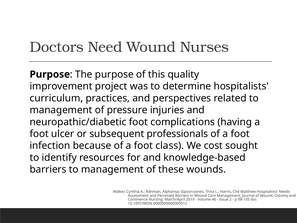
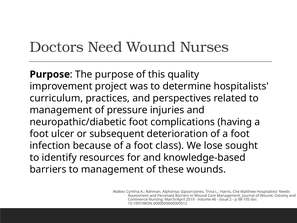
professionals: professionals -> deterioration (177, 134)
cost: cost -> lose (213, 146)
